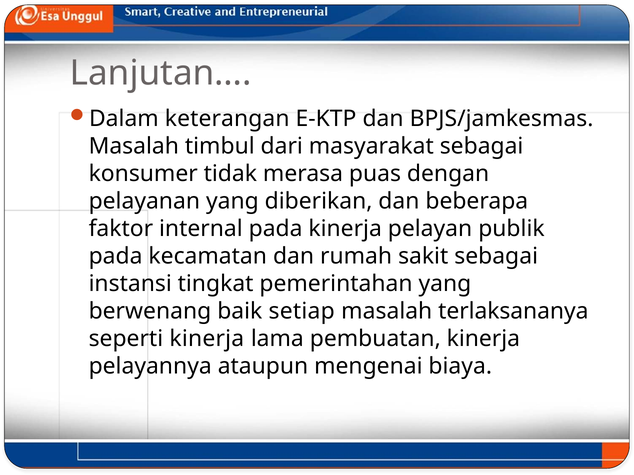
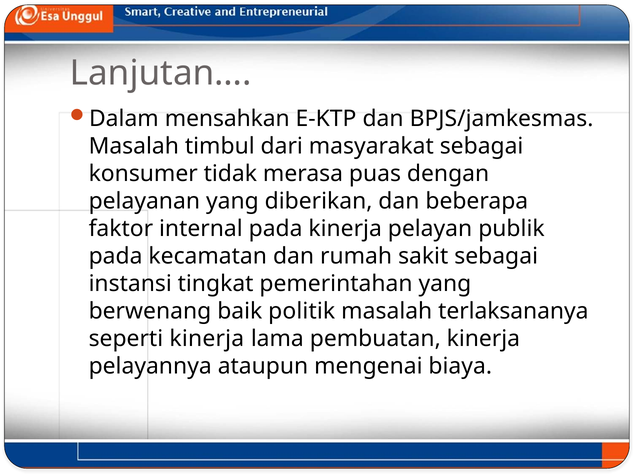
keterangan: keterangan -> mensahkan (227, 119)
setiap: setiap -> politik (302, 312)
